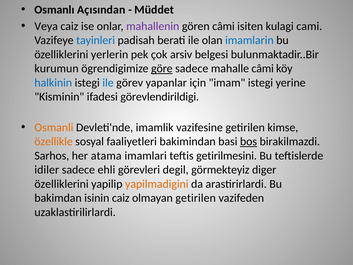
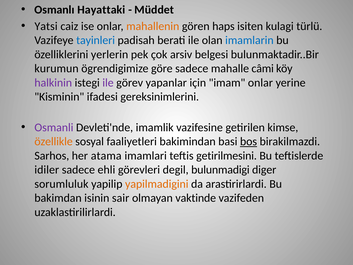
Açısından: Açısından -> Hayattaki (101, 10)
Veya: Veya -> Yatsi (46, 26)
mahallenin colour: purple -> orange (153, 26)
gören câmi: câmi -> haps (223, 26)
cami: cami -> türlü (309, 26)
göre underline: present -> none (162, 68)
halkinin colour: blue -> purple (53, 83)
ile colour: blue -> purple (108, 83)
imam istegi: istegi -> onlar (260, 83)
görevlendirildigi: görevlendirildigi -> gereksinimlerini (160, 97)
Osmanli colour: orange -> purple (54, 127)
görmekteyiz: görmekteyiz -> bulunmadigi (220, 170)
özelliklerini: özelliklerini -> sorumluluk (61, 184)
isinin caiz: caiz -> sair (121, 198)
olmayan getirilen: getirilen -> vaktinde (196, 198)
